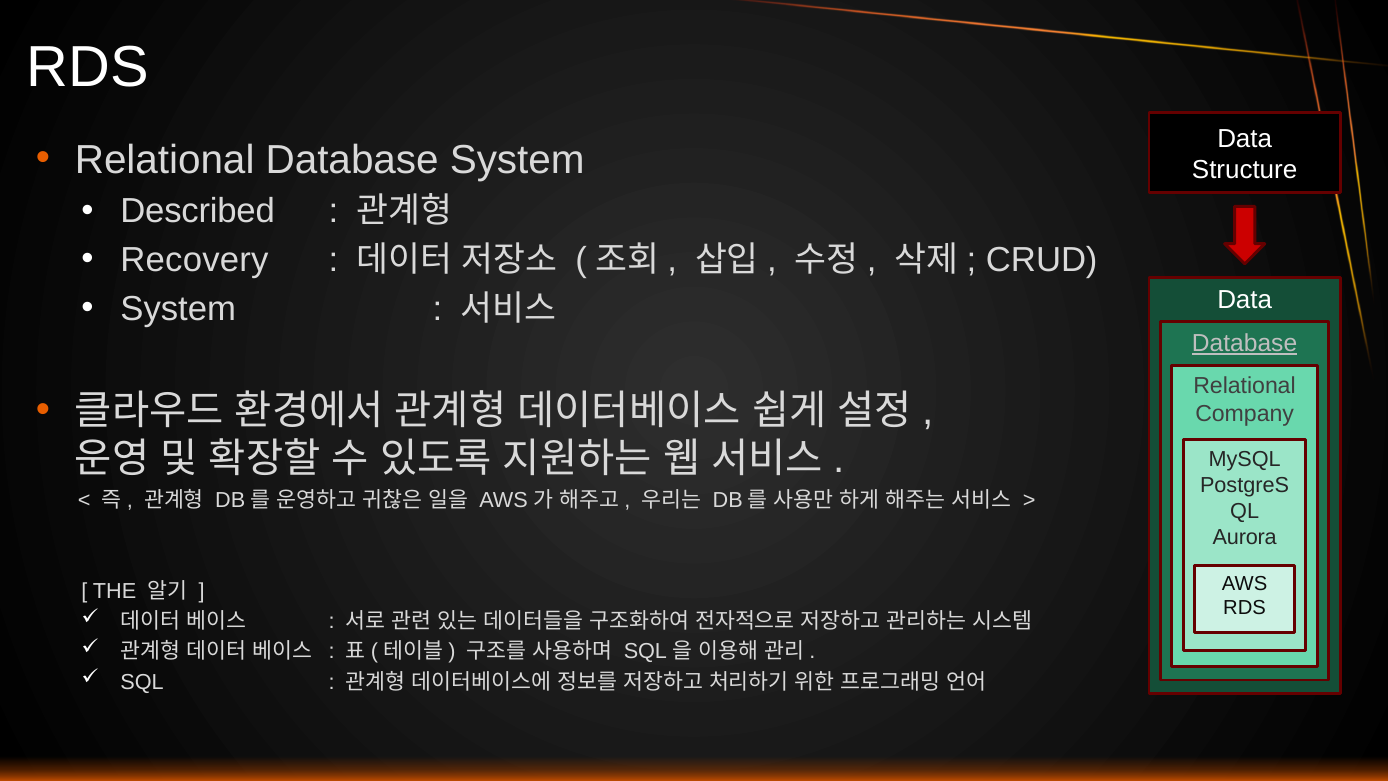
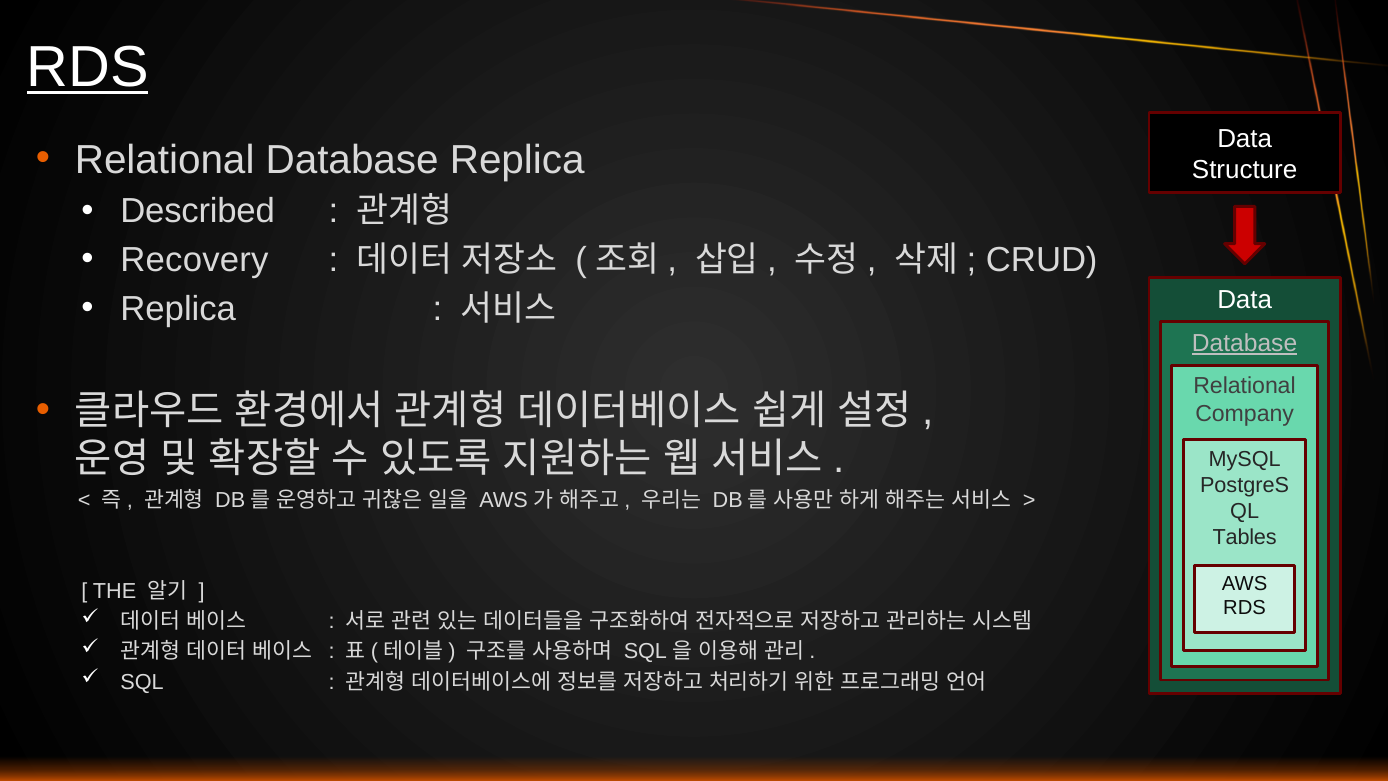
RDS underline: none -> present (88, 68)
Database System: System -> Replica (517, 160)
System: System -> Replica (178, 309)
Aurora: Aurora -> Tables (1245, 537)
